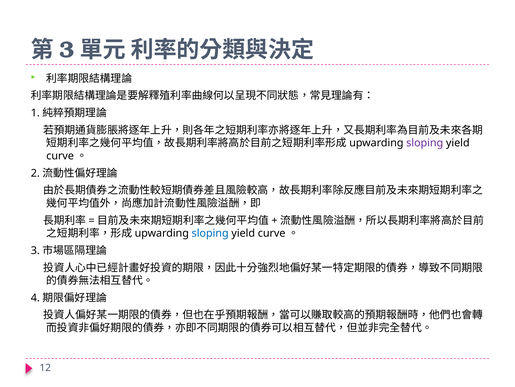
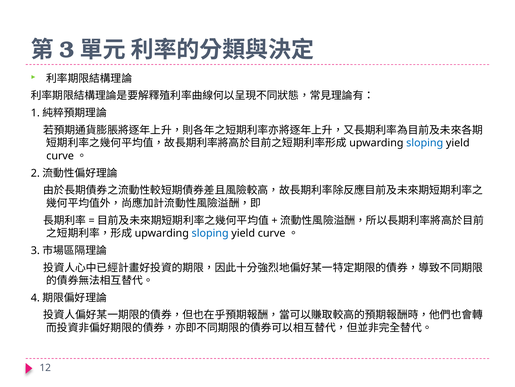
sloping colour: purple -> blue (425, 143)
